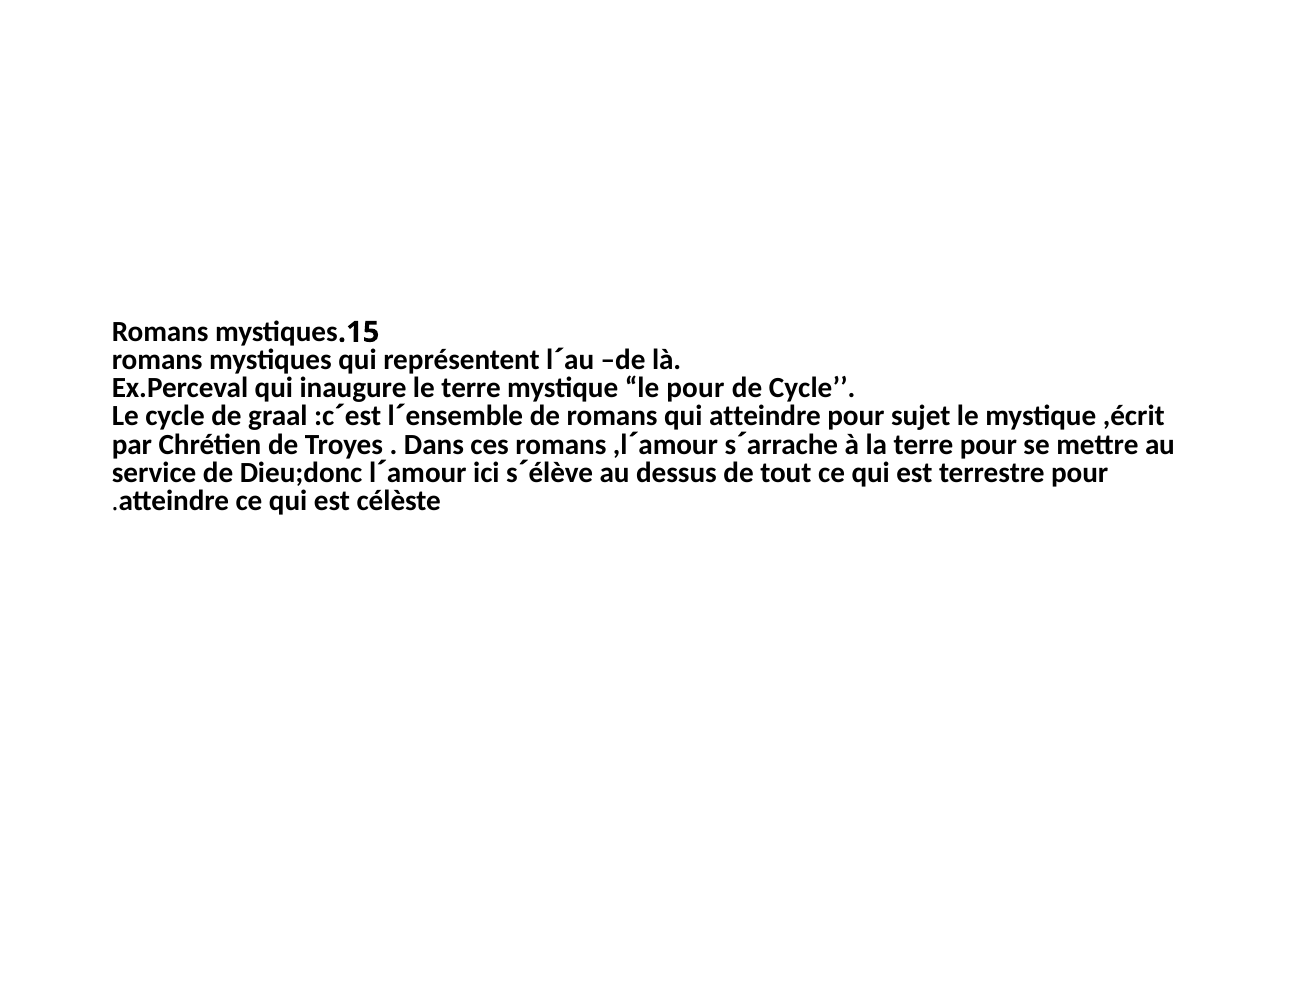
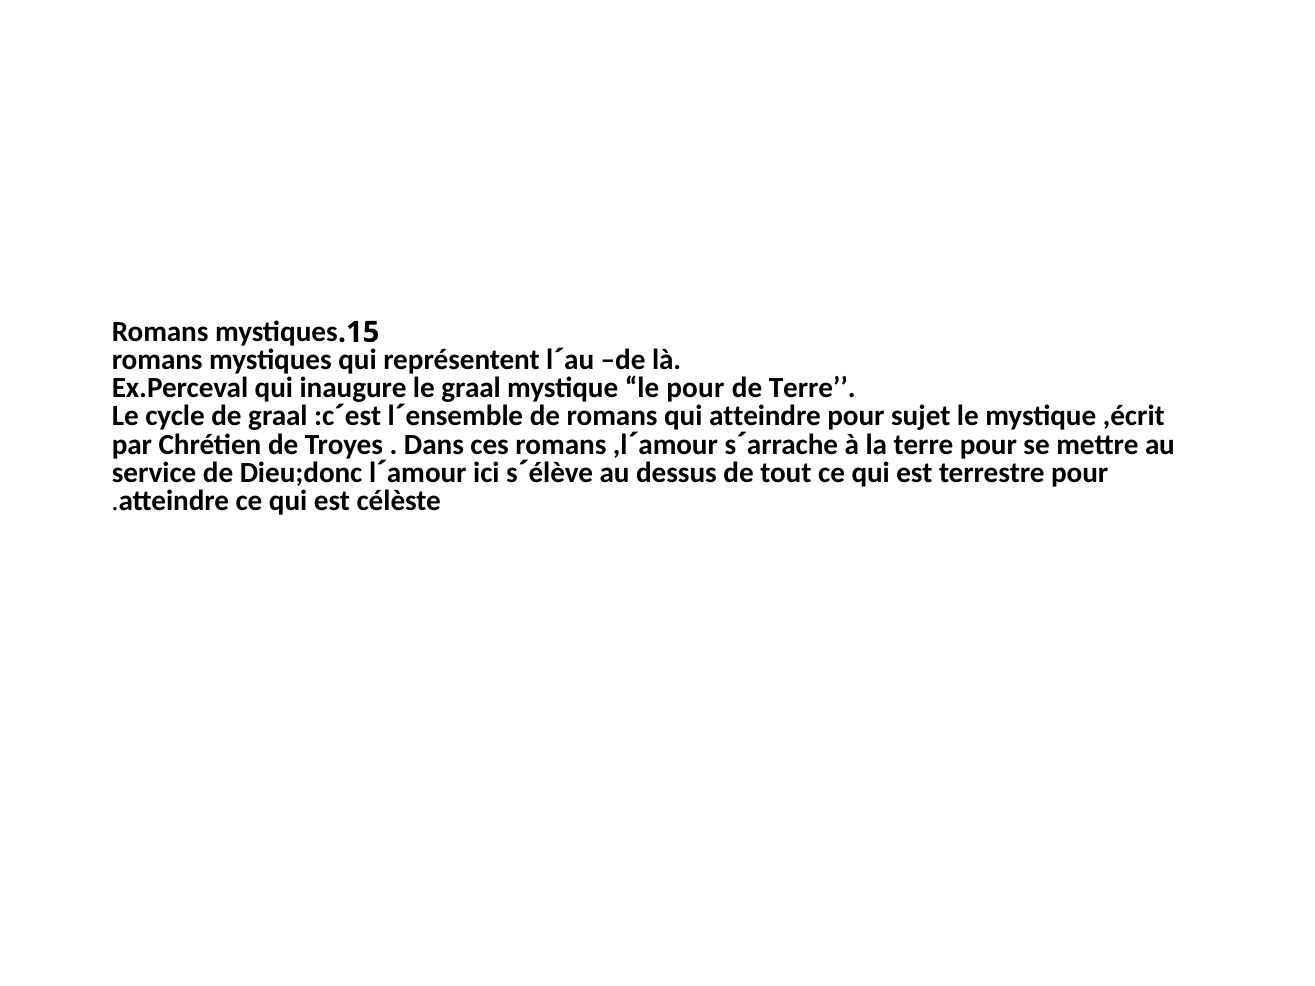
le terre: terre -> graal (471, 388)
de Cycle: Cycle -> Terre (812, 388)
